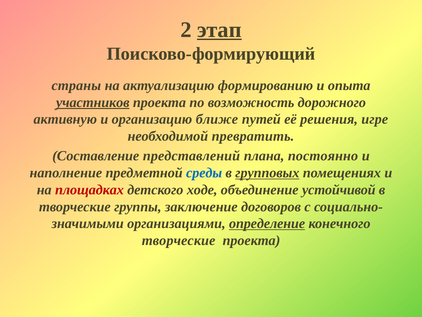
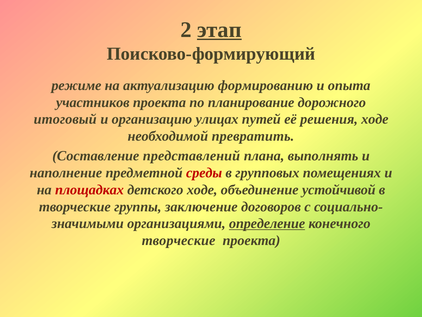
страны: страны -> режиме (76, 85)
участников underline: present -> none (93, 102)
возможность: возможность -> планирование (251, 102)
активную: активную -> итоговый (65, 119)
ближе: ближе -> улицах (217, 119)
решения игре: игре -> ходе (375, 119)
постоянно: постоянно -> выполнять (323, 156)
среды colour: blue -> red (204, 173)
групповых underline: present -> none (267, 173)
